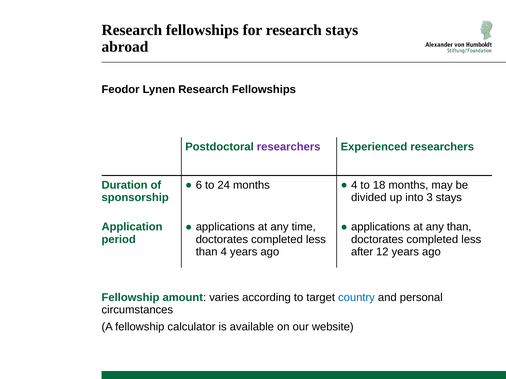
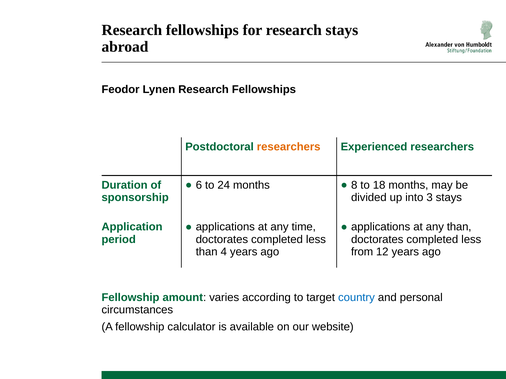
researchers colour: purple -> orange (289, 147)
4: 4 -> 8 (354, 185)
after: after -> from (362, 252)
